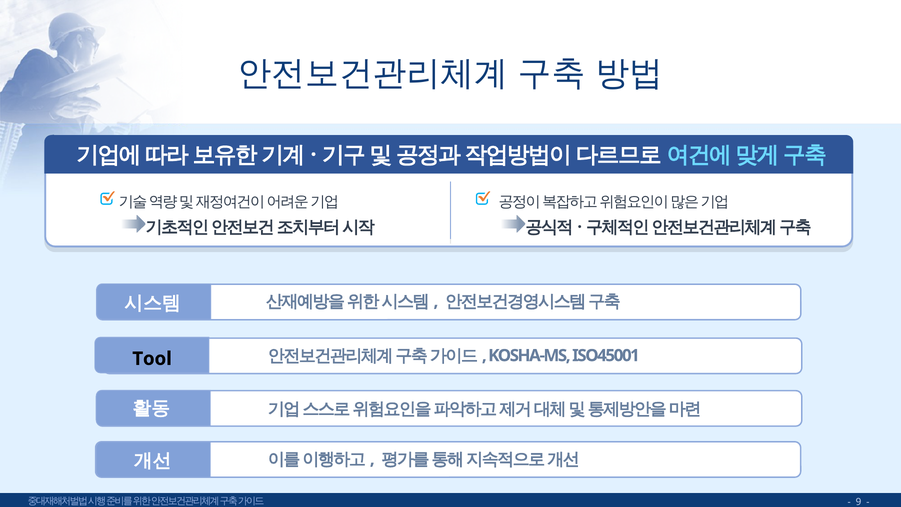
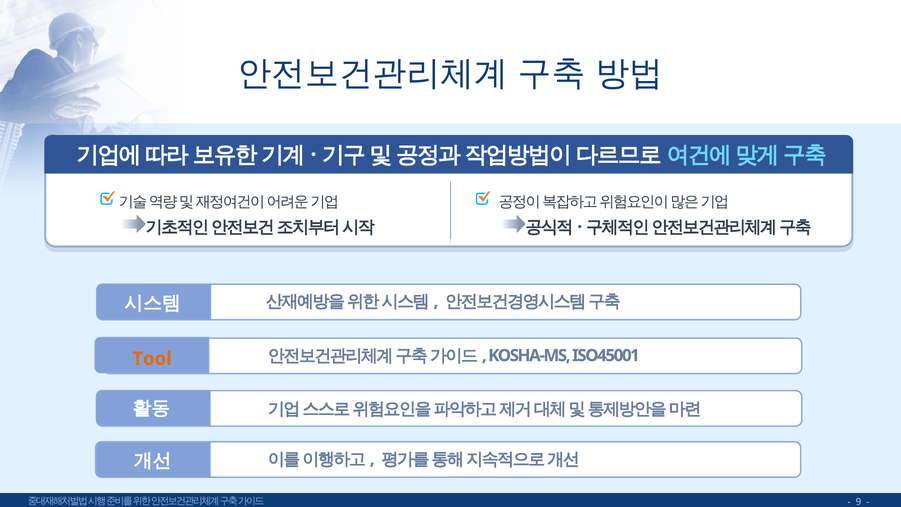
Tool colour: black -> orange (152, 359)
